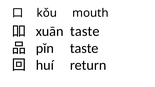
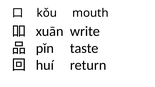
xuān taste: taste -> write (85, 31)
